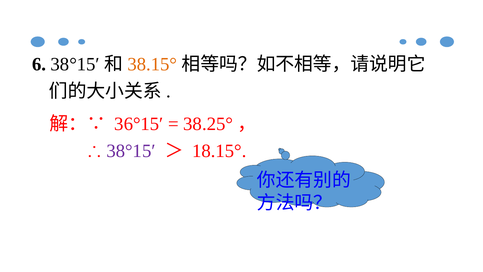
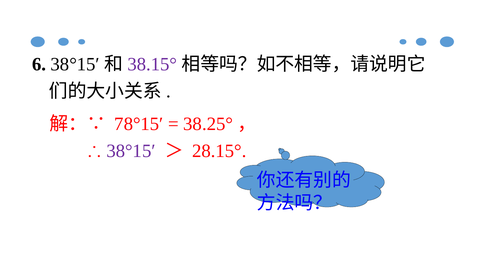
38.15° colour: orange -> purple (152, 64)
36°15′: 36°15′ -> 78°15′ (139, 124)
18.15°: 18.15° -> 28.15° (219, 151)
